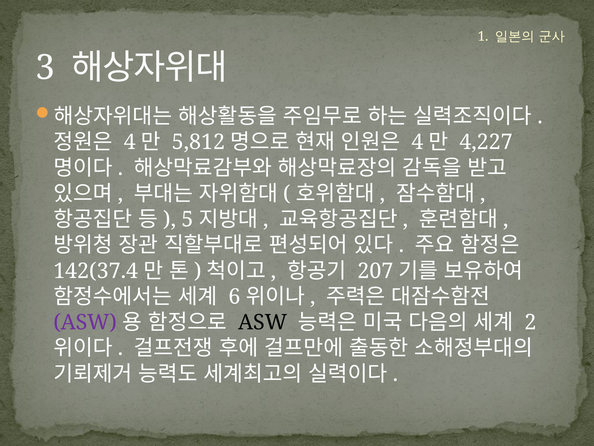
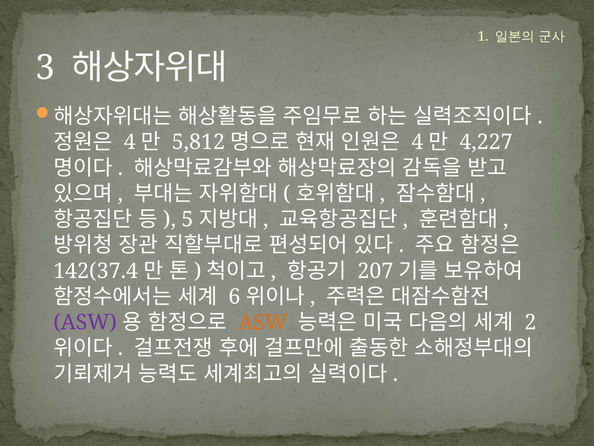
ASW colour: black -> orange (263, 322)
